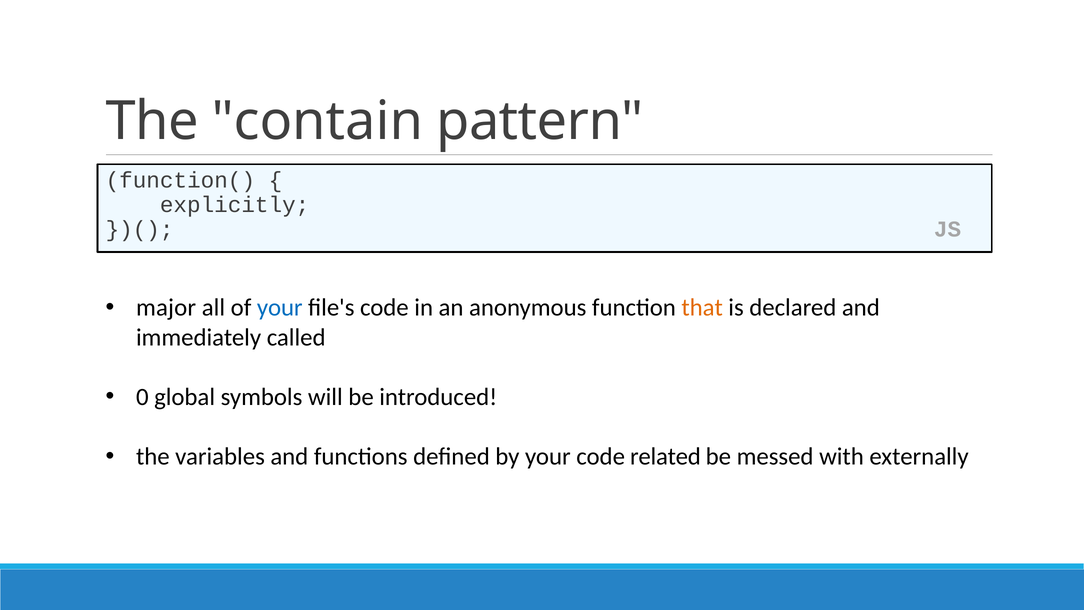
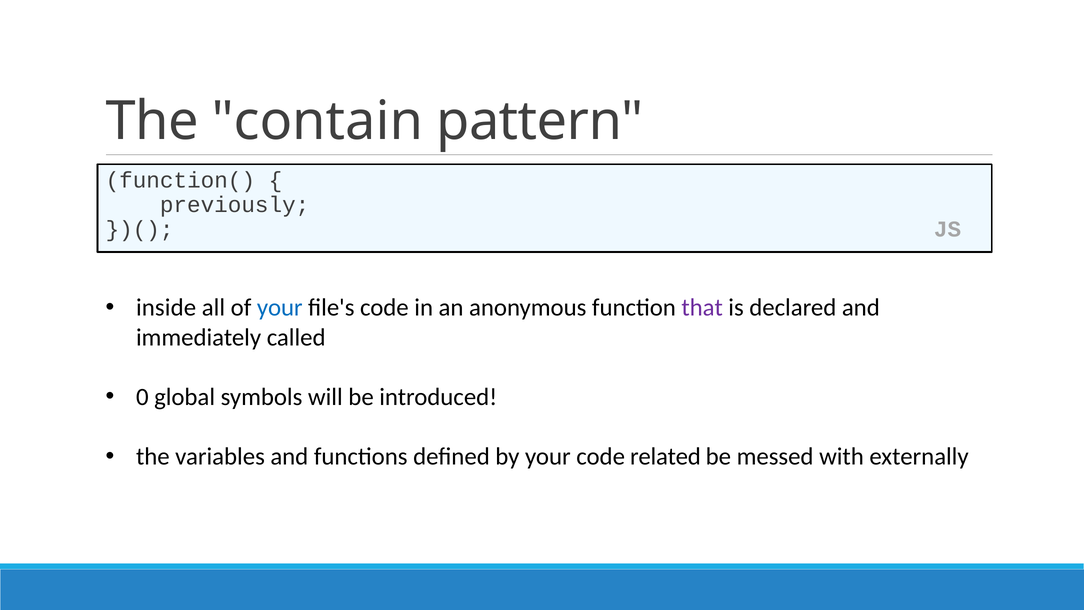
explicitly: explicitly -> previously (235, 205)
major: major -> inside (166, 308)
that colour: orange -> purple (702, 308)
